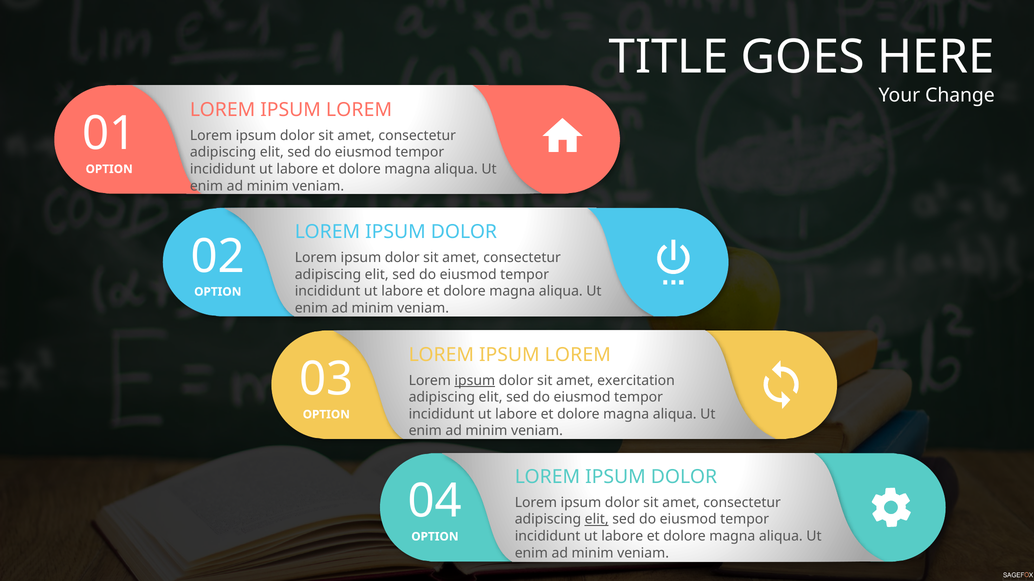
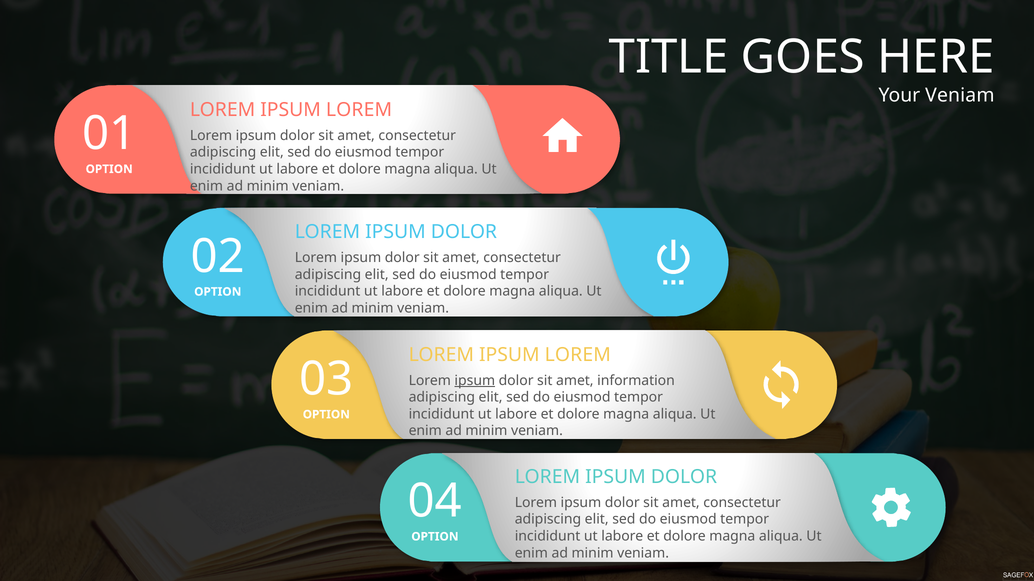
Your Change: Change -> Veniam (960, 96)
exercitation: exercitation -> information (636, 381)
elit underline: present -> none (597, 520)
